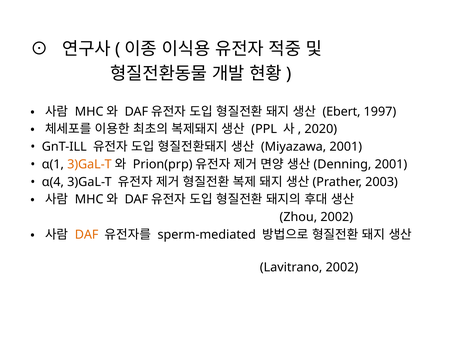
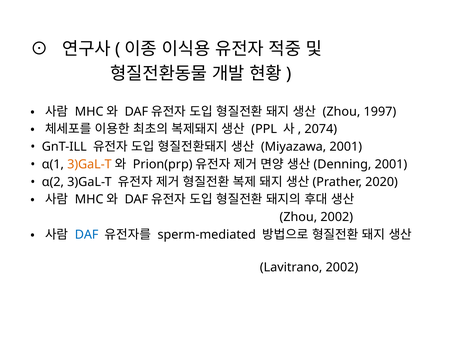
Ebert: Ebert -> Zhou (341, 112)
2020: 2020 -> 2074 (321, 129)
α(4: α(4 -> α(2 (53, 182)
2003: 2003 -> 2020 (382, 182)
DAF colour: orange -> blue (87, 235)
